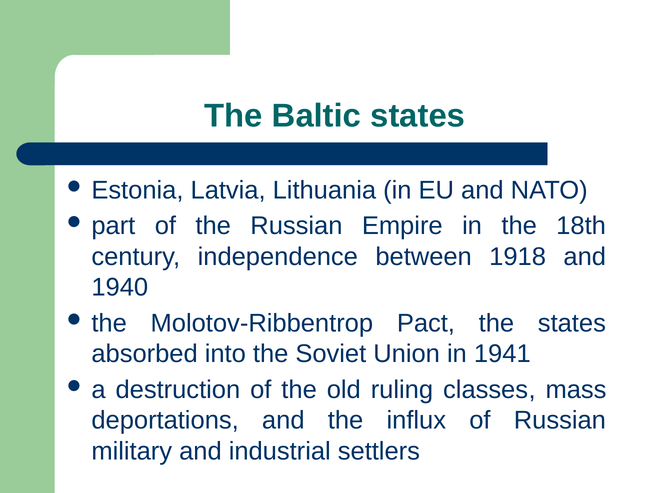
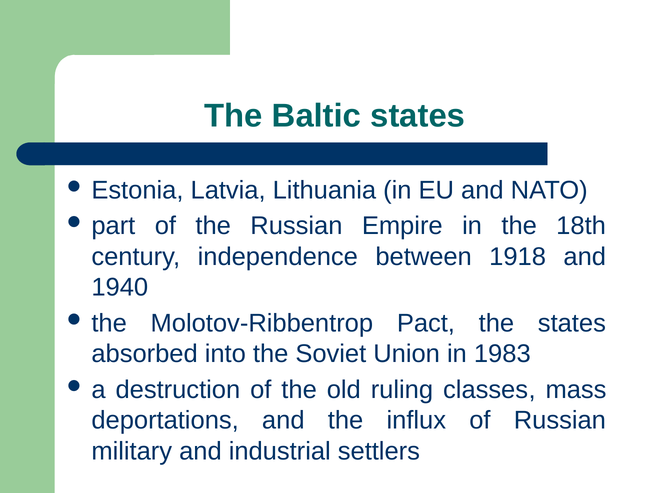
1941: 1941 -> 1983 (502, 354)
